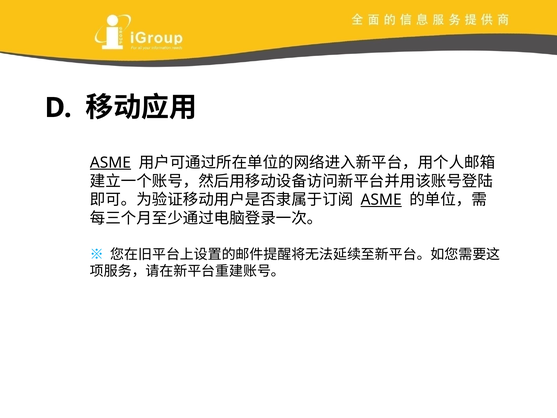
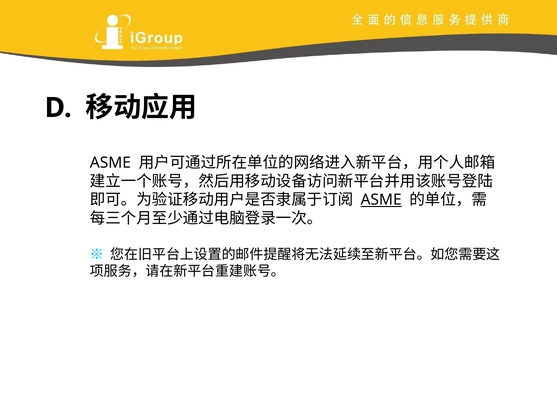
ASME underline: present -> none (110, 163)
